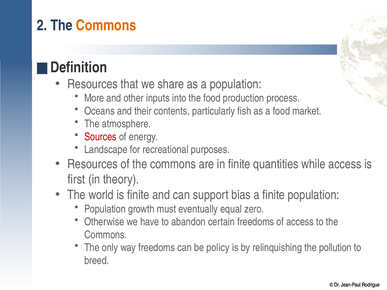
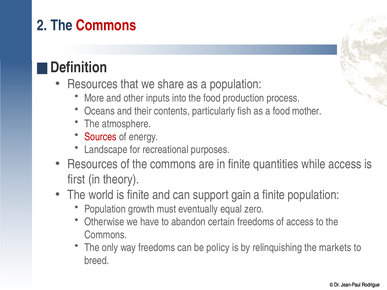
Commons colour: orange -> red (106, 26)
market: market -> mother (307, 111)
bias: bias -> gain (241, 195)
pollution: pollution -> markets (335, 248)
